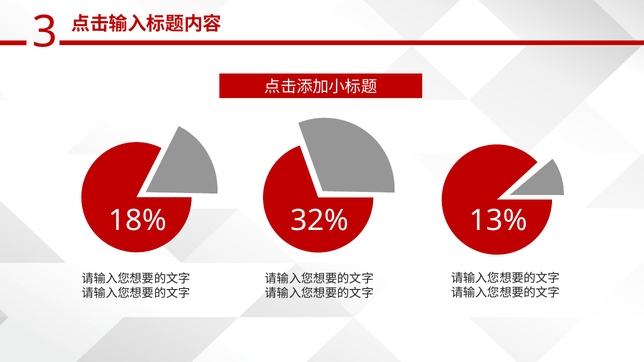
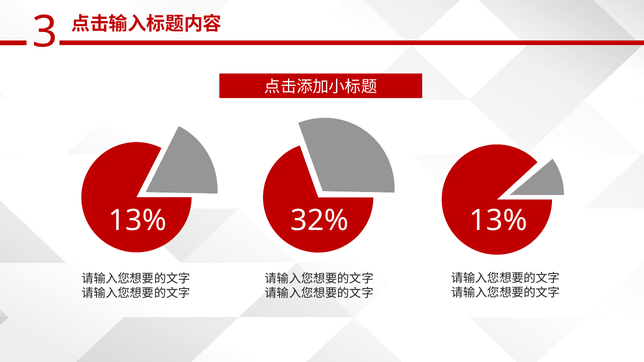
18%: 18% -> 13% (137, 221)
